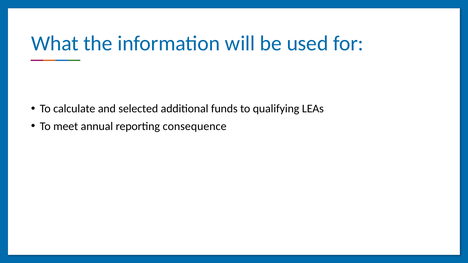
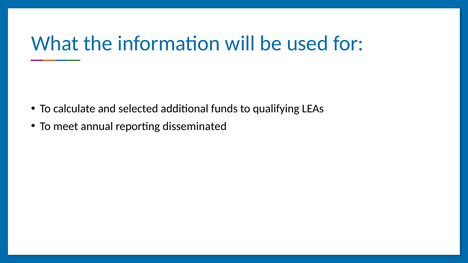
consequence: consequence -> disseminated (195, 126)
